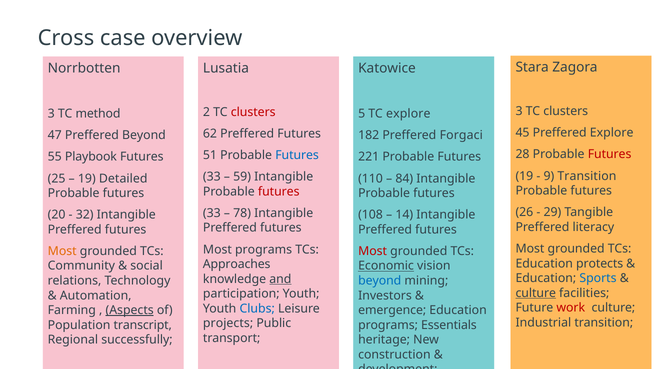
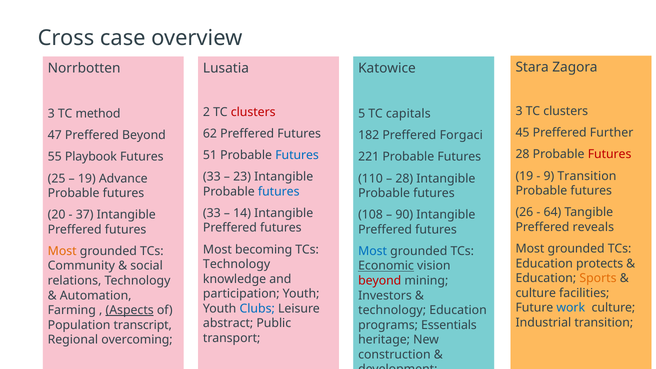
TC explore: explore -> capitals (408, 114)
Preffered Explore: Explore -> Further (612, 133)
59: 59 -> 23 (242, 177)
Detailed: Detailed -> Advance (123, 178)
84: 84 -> 28 (404, 178)
futures colour: red -> blue (279, 192)
29: 29 -> 64 (552, 212)
78: 78 -> 14 (242, 213)
32: 32 -> 37 (85, 215)
14: 14 -> 90 (404, 215)
literacy: literacy -> reveals (593, 227)
Most programs: programs -> becoming (264, 250)
Most colour: red -> blue (373, 251)
Approaches: Approaches -> Technology (237, 264)
Sports colour: blue -> orange (598, 278)
and underline: present -> none (280, 279)
beyond colour: blue -> red (380, 281)
culture underline: present -> none (536, 293)
work colour: red -> blue (571, 308)
emergence: emergence -> technology (392, 310)
projects: projects -> abstract (228, 323)
successfully: successfully -> overcoming (137, 340)
